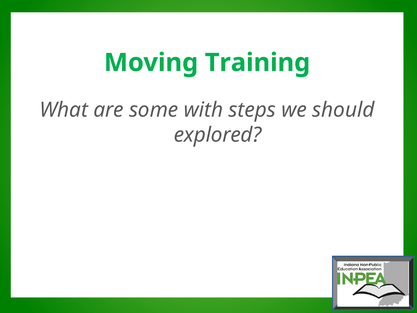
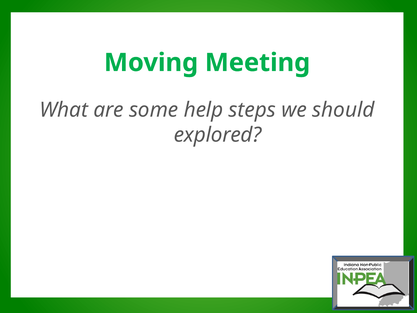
Training: Training -> Meeting (258, 63)
with: with -> help (204, 110)
